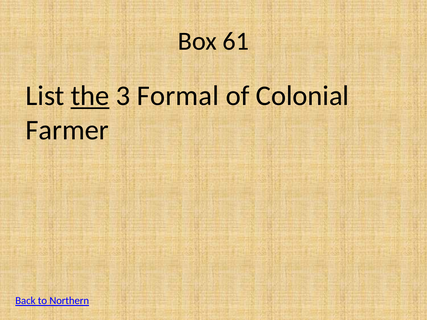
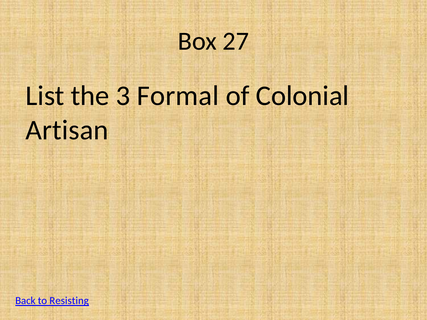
61: 61 -> 27 (236, 41)
the underline: present -> none (90, 96)
Farmer: Farmer -> Artisan (67, 130)
Northern: Northern -> Resisting (69, 301)
